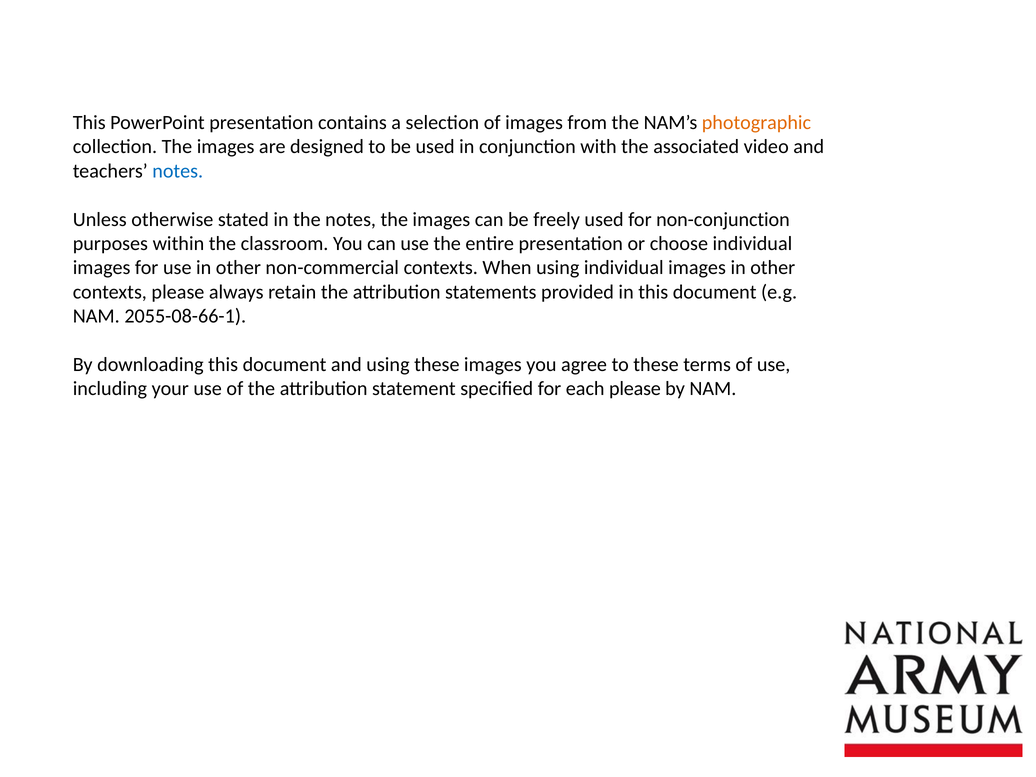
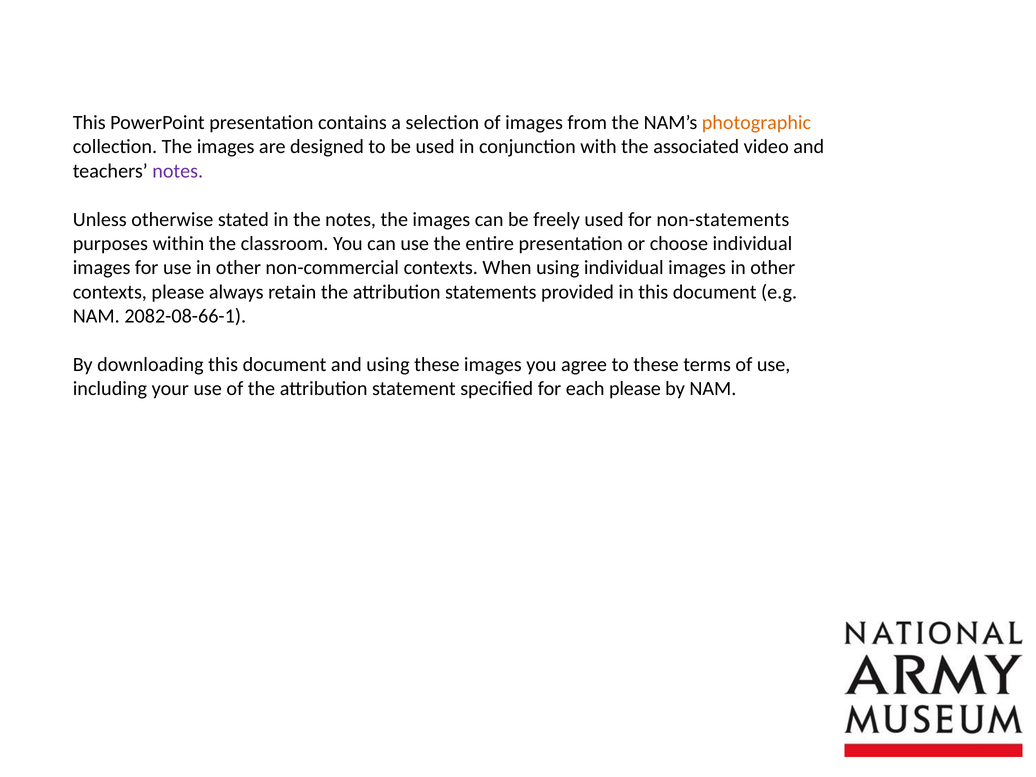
notes colour: blue -> purple (178, 171)
non-conjunction: non-conjunction -> non-statements (723, 219)
2055-08-66-1: 2055-08-66-1 -> 2082-08-66-1 (185, 316)
